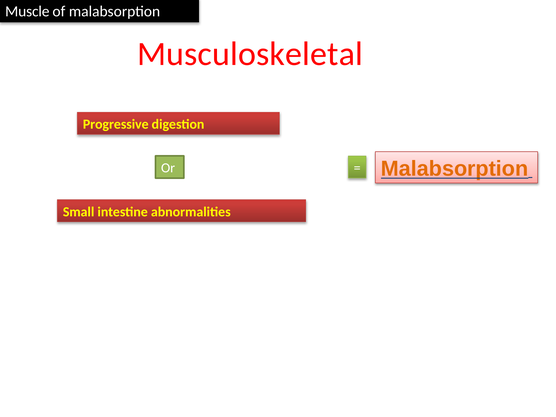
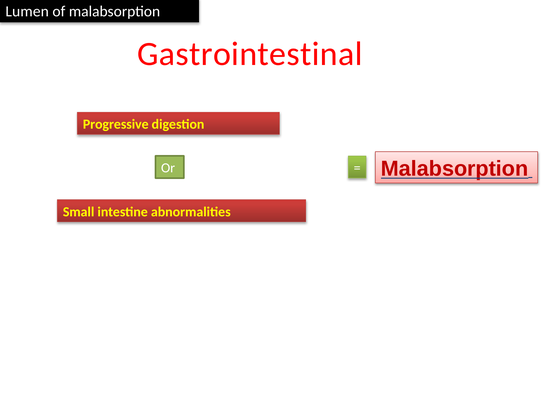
Muscle: Muscle -> Lumen (27, 11)
Musculoskeletal: Musculoskeletal -> Gastrointestinal (250, 54)
Malabsorption colour: orange -> red (455, 169)
